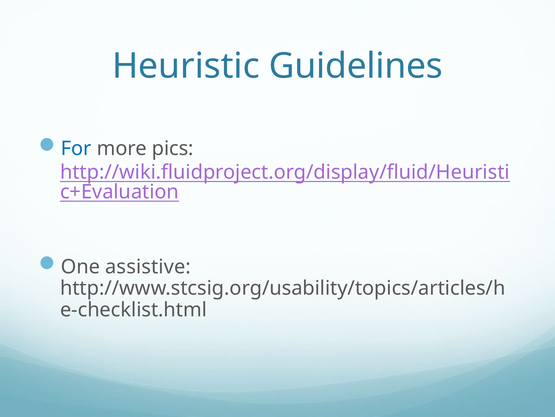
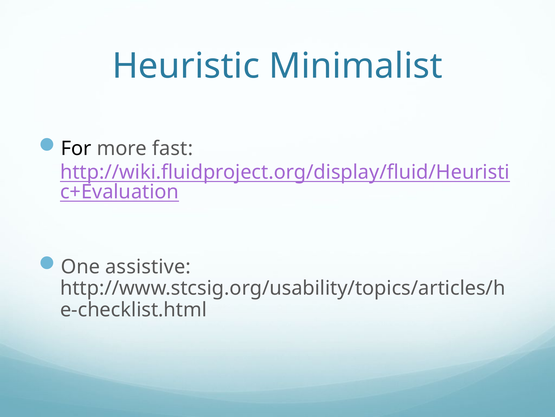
Guidelines: Guidelines -> Minimalist (356, 66)
For colour: blue -> black (76, 148)
pics: pics -> fast (173, 148)
